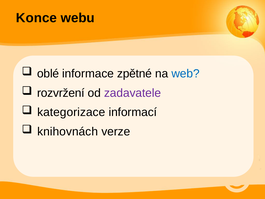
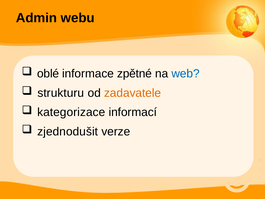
Konce: Konce -> Admin (36, 18)
rozvržení: rozvržení -> strukturu (61, 93)
zadavatele colour: purple -> orange (133, 93)
knihovnách: knihovnách -> zjednodušit (68, 131)
